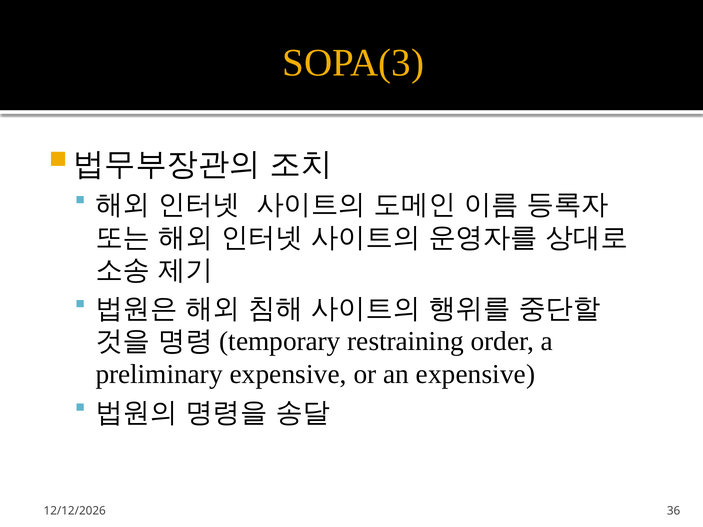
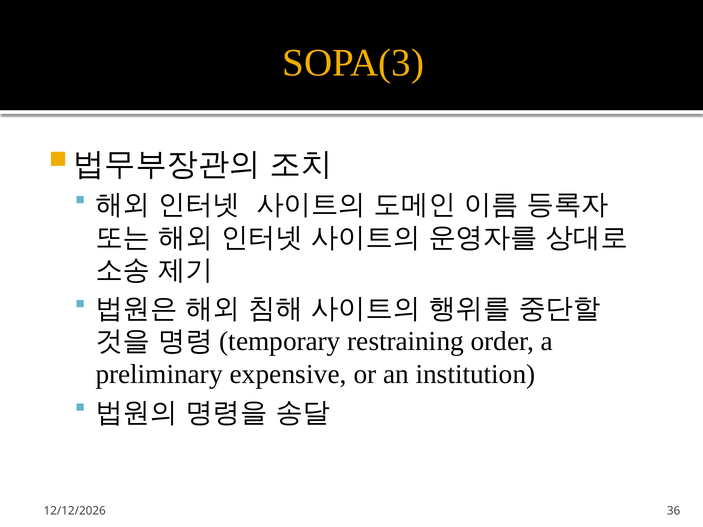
an expensive: expensive -> institution (476, 374)
